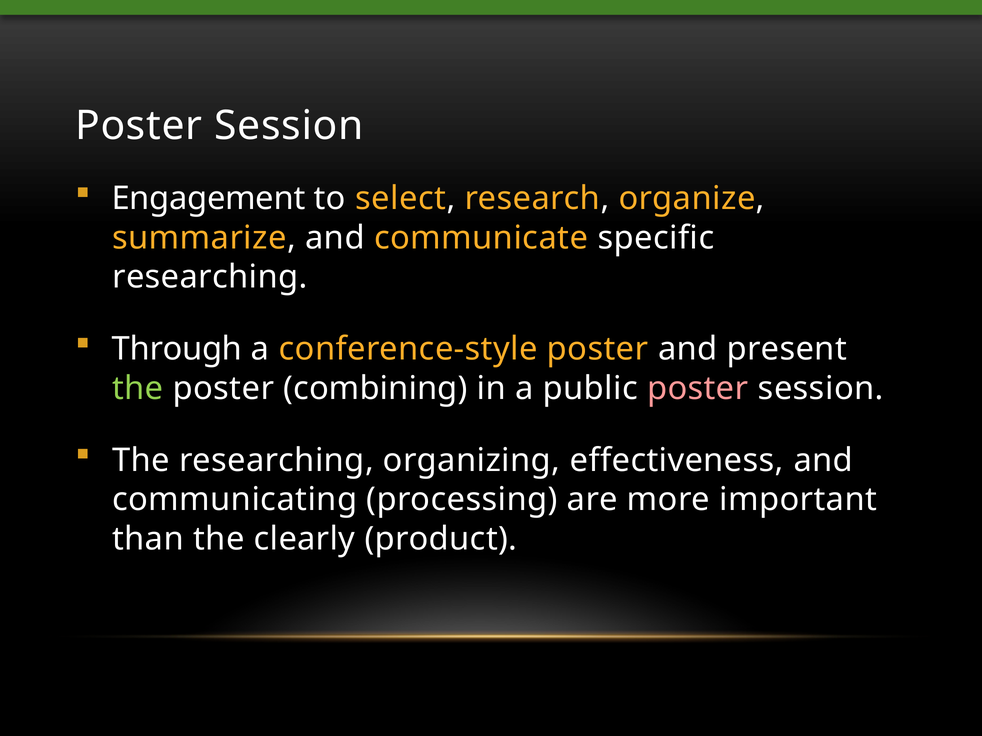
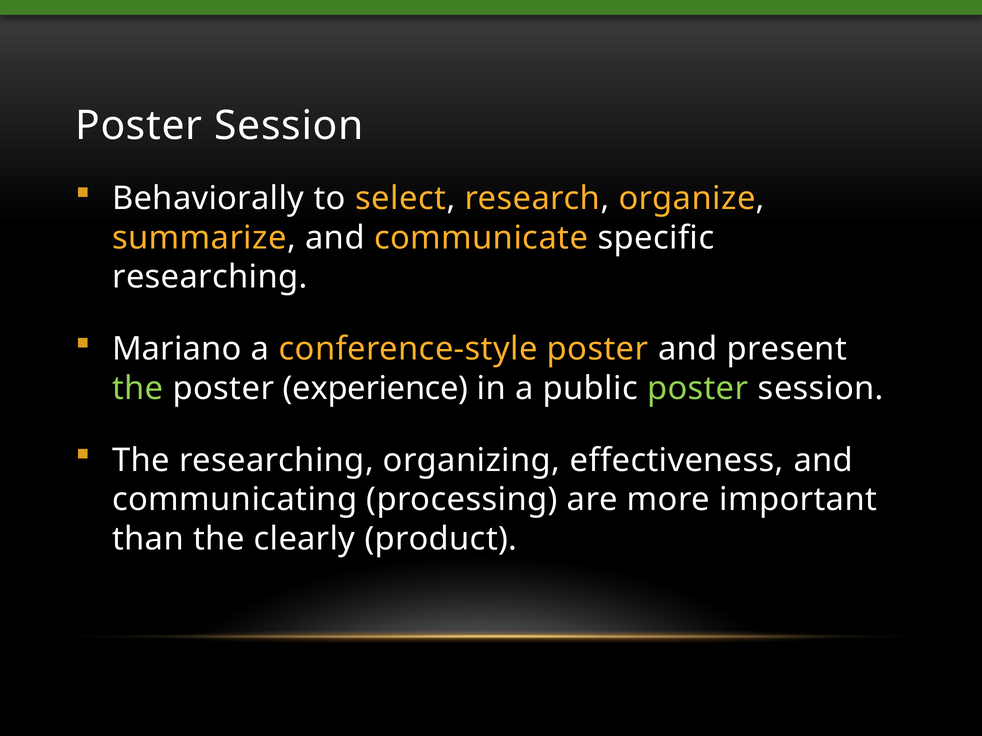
Engagement: Engagement -> Behaviorally (208, 199)
Through: Through -> Mariano (177, 349)
combining: combining -> experience (376, 389)
poster colour: pink -> light green (698, 389)
